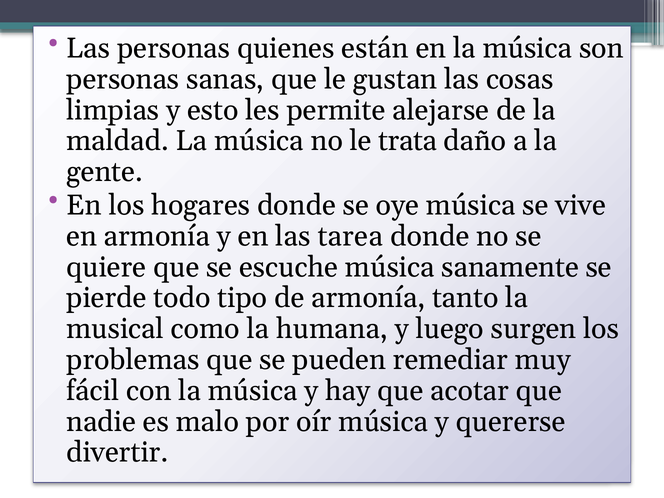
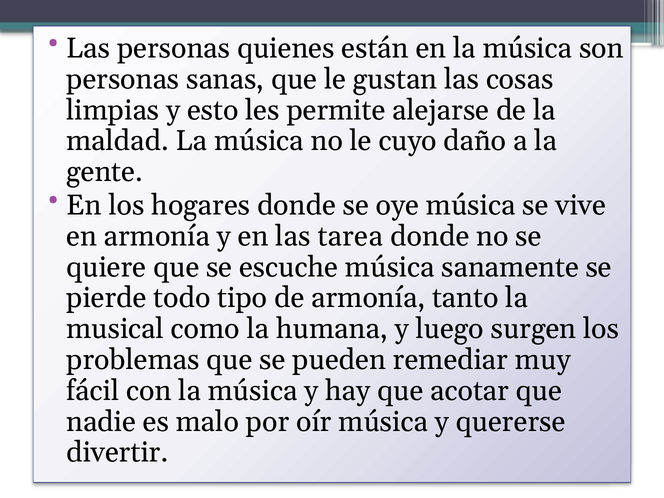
trata: trata -> cuyo (408, 141)
